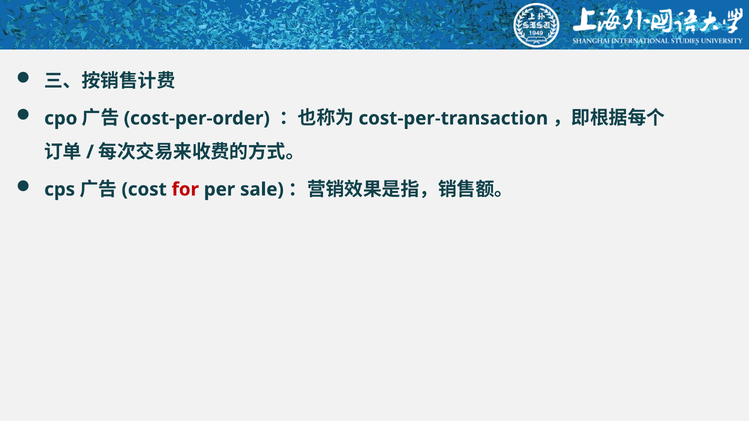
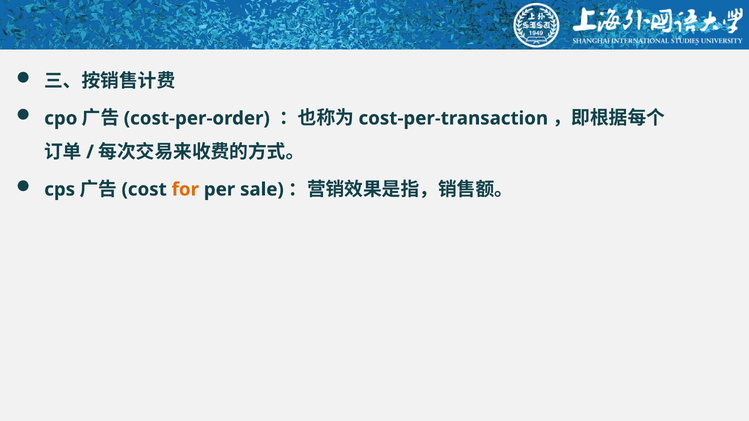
for colour: red -> orange (185, 190)
